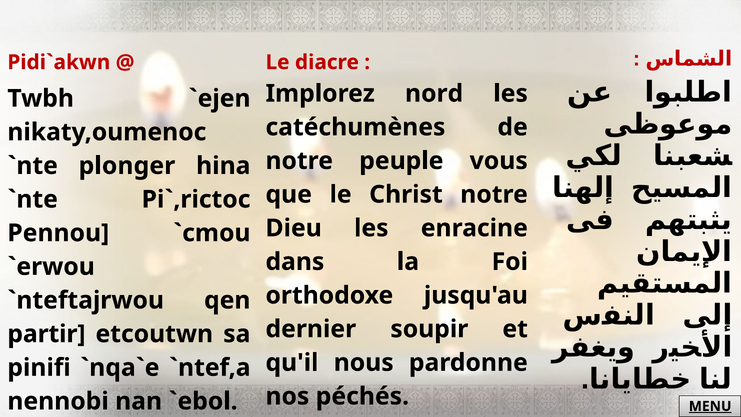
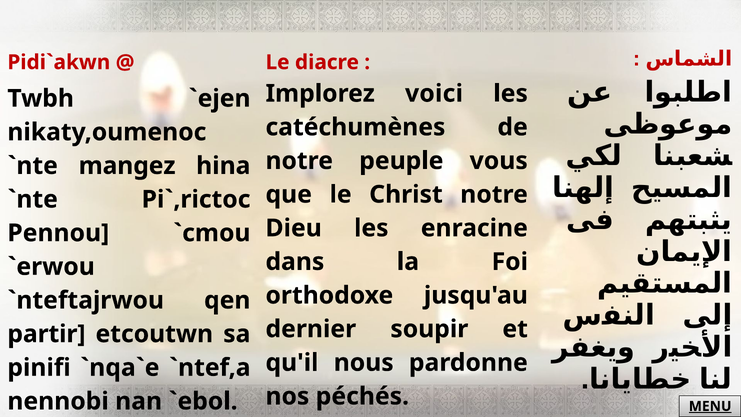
nord: nord -> voici (434, 94)
plonger: plonger -> mangez (127, 166)
